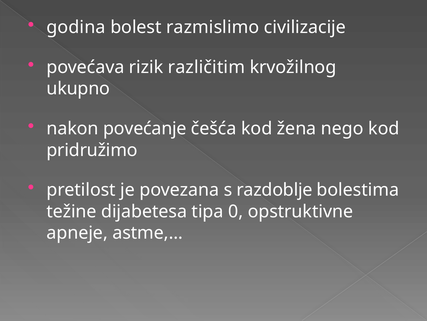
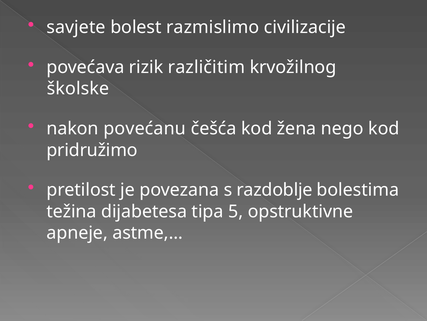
godina: godina -> savjete (76, 27)
ukupno: ukupno -> školske (78, 89)
povećanje: povećanje -> povećanu (145, 128)
težine: težine -> težina (72, 211)
0: 0 -> 5 (236, 211)
